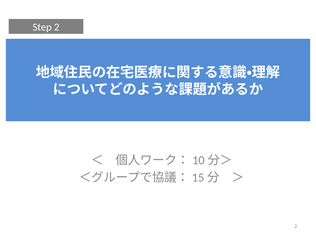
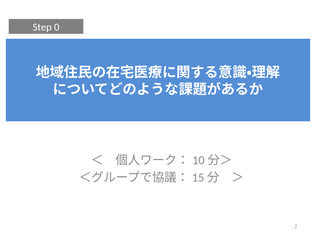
Step 2: 2 -> 0 (57, 27)
